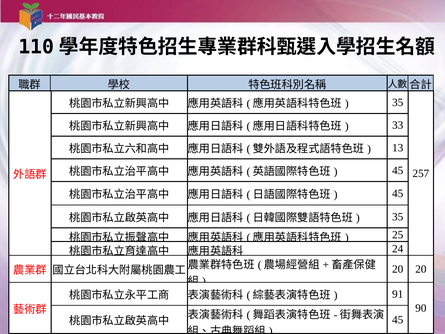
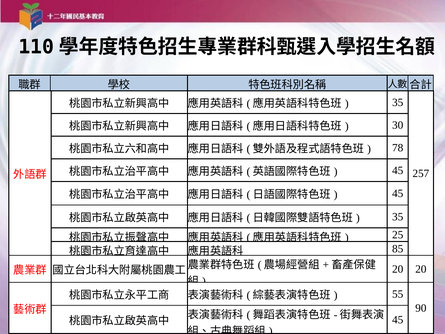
33: 33 -> 30 (398, 125)
13: 13 -> 78 (398, 148)
24: 24 -> 85 (398, 249)
91: 91 -> 55 (398, 294)
